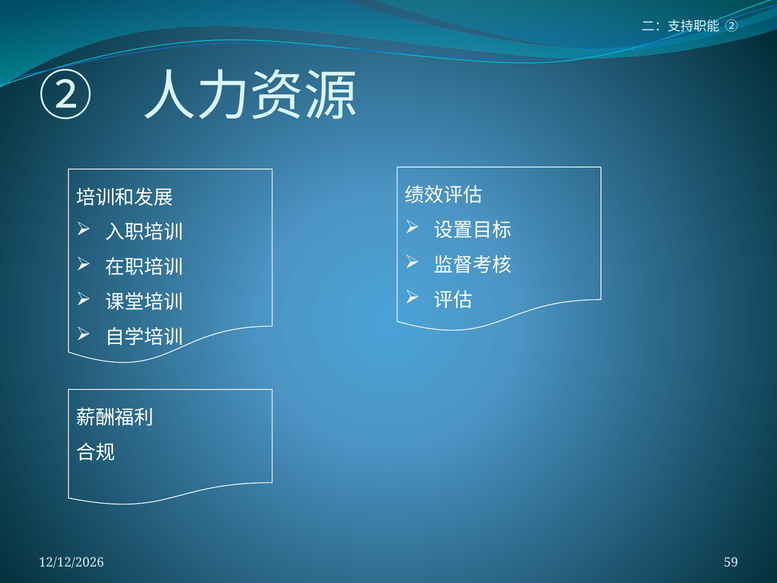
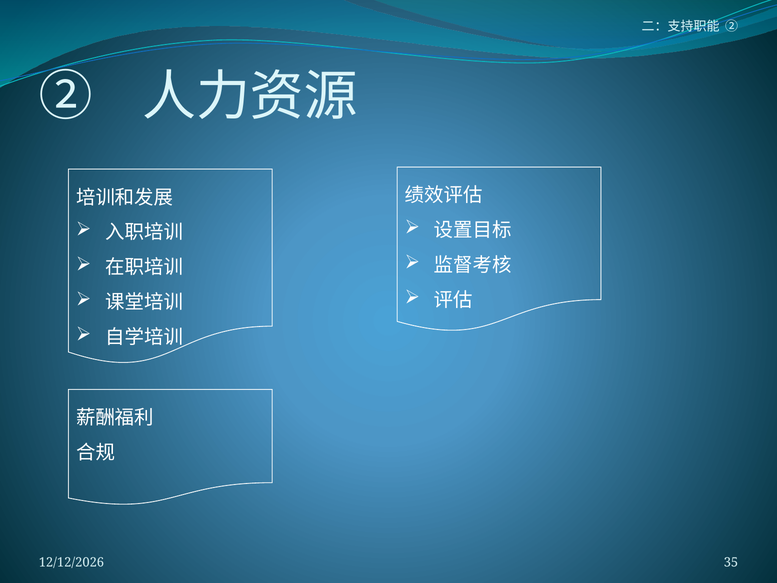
59: 59 -> 35 (731, 562)
